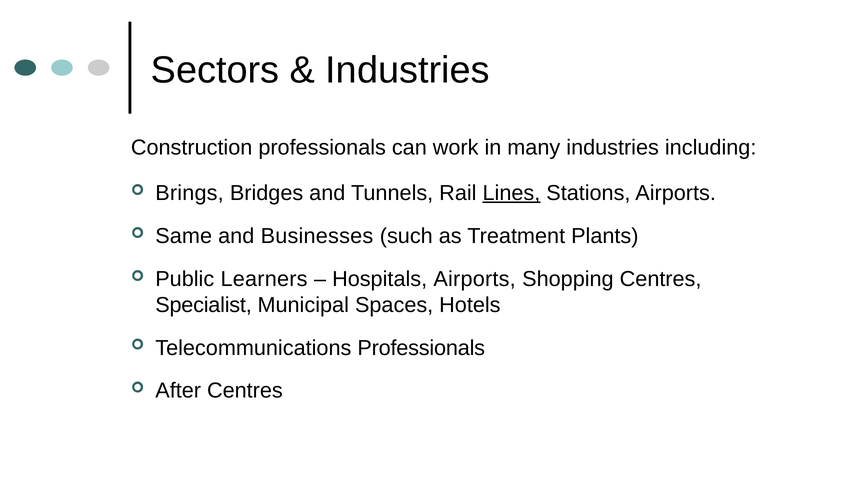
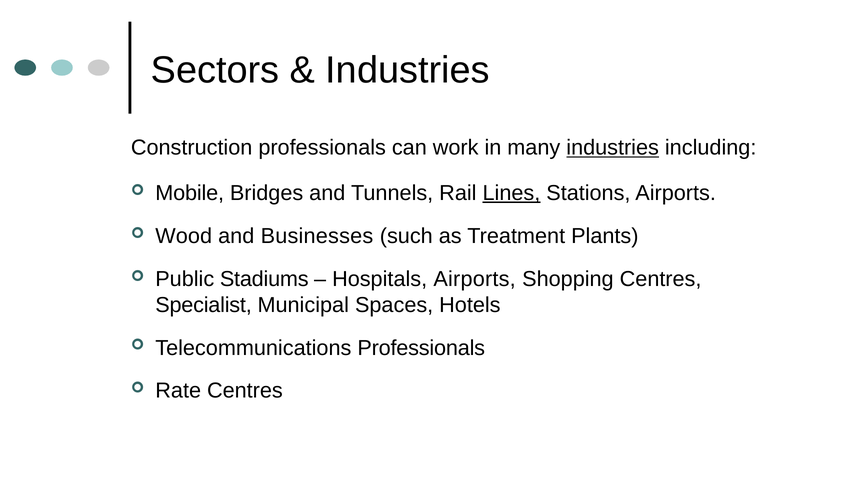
industries underline: none -> present (613, 148)
Brings: Brings -> Mobile (190, 193)
Same: Same -> Wood (184, 236)
Learners: Learners -> Stadiums (264, 279)
After: After -> Rate (178, 391)
